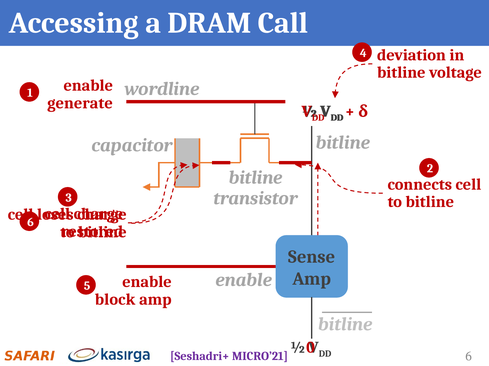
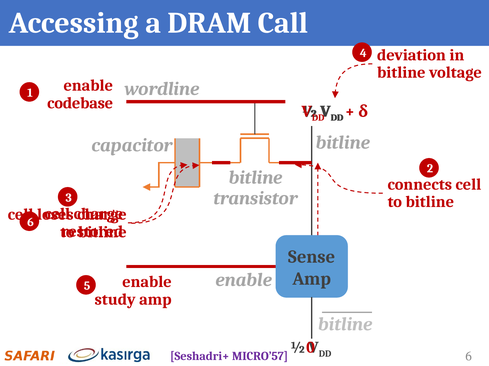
generate: generate -> codebase (80, 103)
block: block -> study (115, 300)
MICRO’21: MICRO’21 -> MICRO’57 (260, 357)
